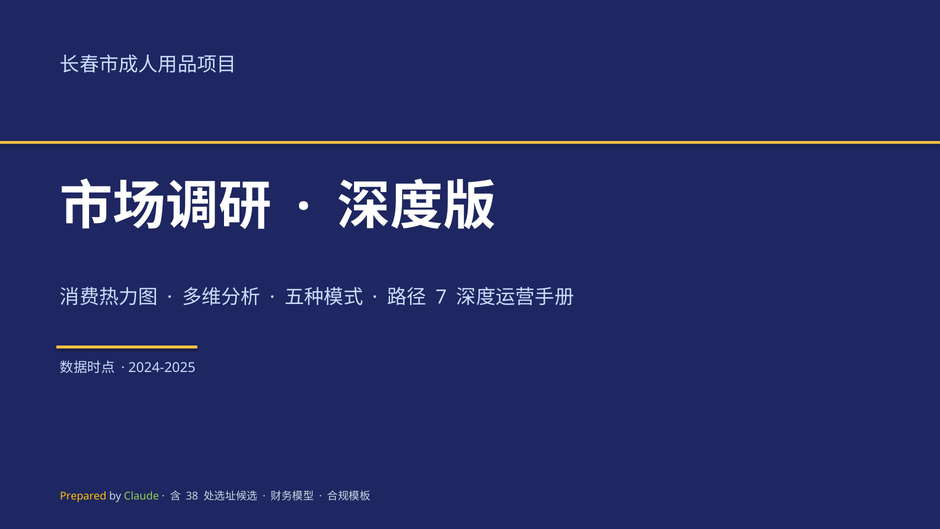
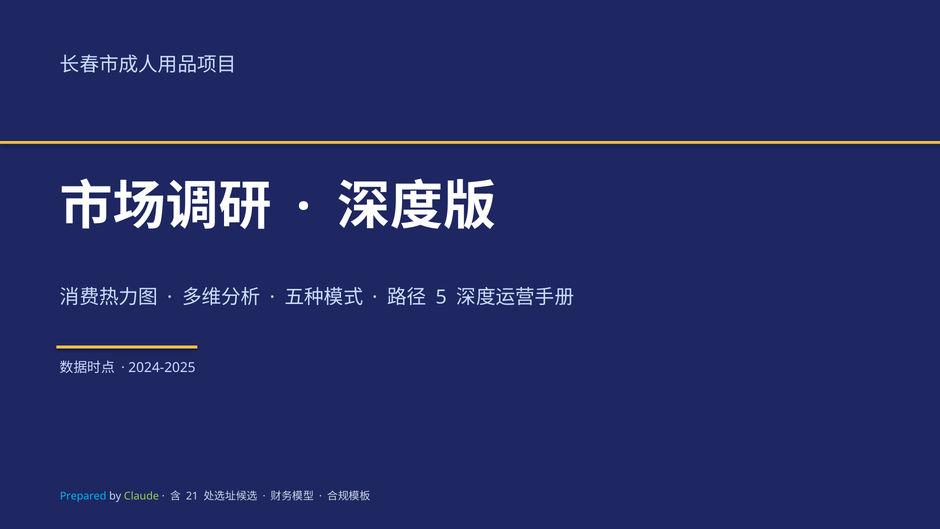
7: 7 -> 5 (441, 297)
Prepared colour: yellow -> light blue (83, 496)
38: 38 -> 21 (192, 496)
